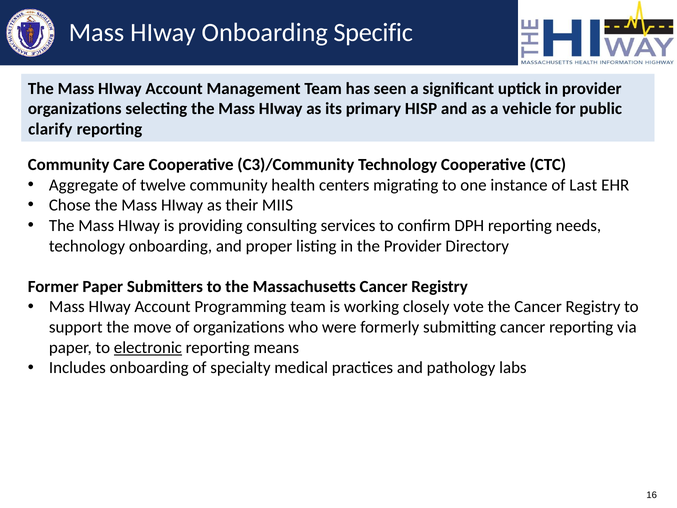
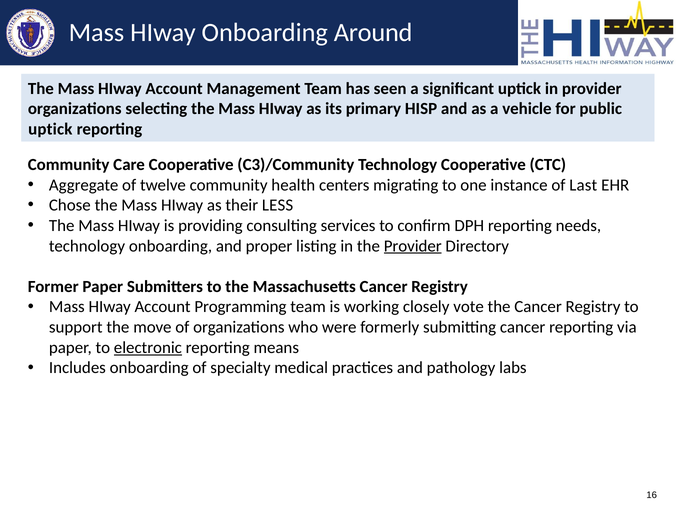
Specific: Specific -> Around (373, 33)
clarify: clarify -> uptick (50, 129)
MIIS: MIIS -> LESS (278, 205)
Provider underline: none -> present (413, 246)
